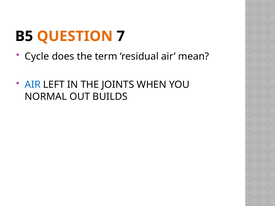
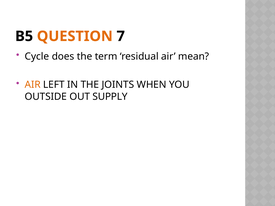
AIR colour: blue -> orange (33, 85)
NORMAL: NORMAL -> OUTSIDE (46, 97)
BUILDS: BUILDS -> SUPPLY (110, 97)
